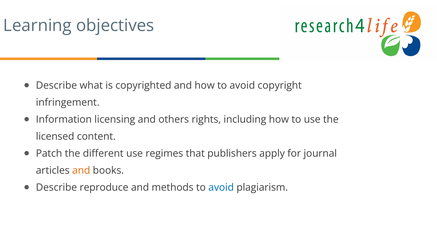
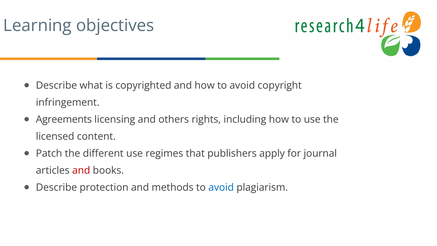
Information: Information -> Agreements (64, 119)
and colour: orange -> red (81, 170)
reproduce: reproduce -> protection (104, 187)
